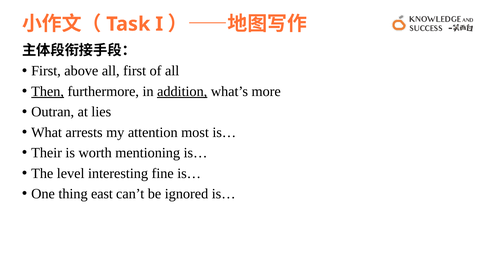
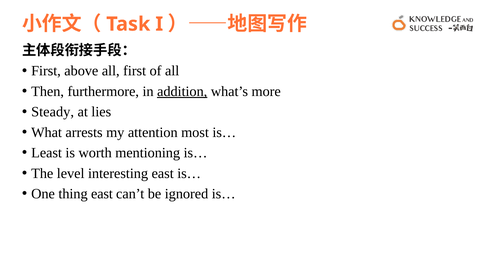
Then underline: present -> none (48, 91)
Outran: Outran -> Steady (53, 112)
Their: Their -> Least (47, 153)
interesting fine: fine -> east (163, 173)
